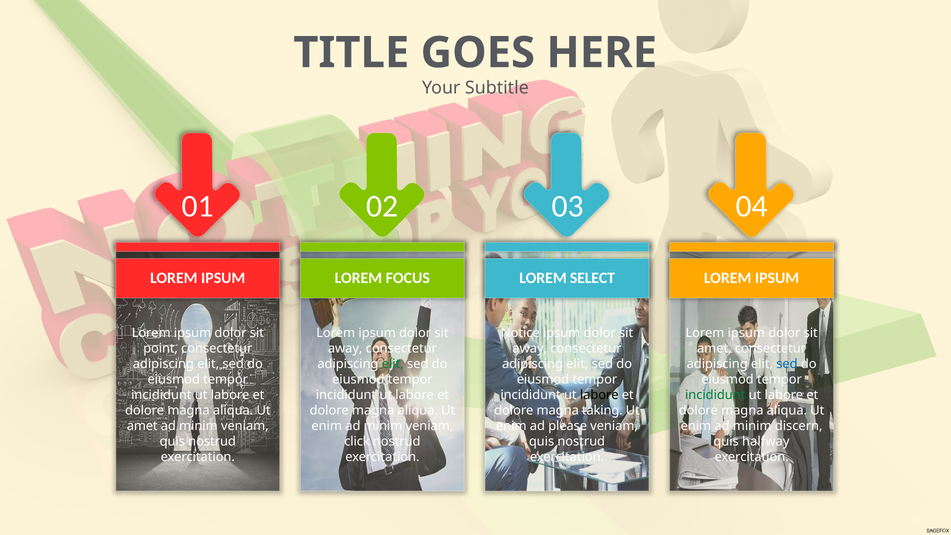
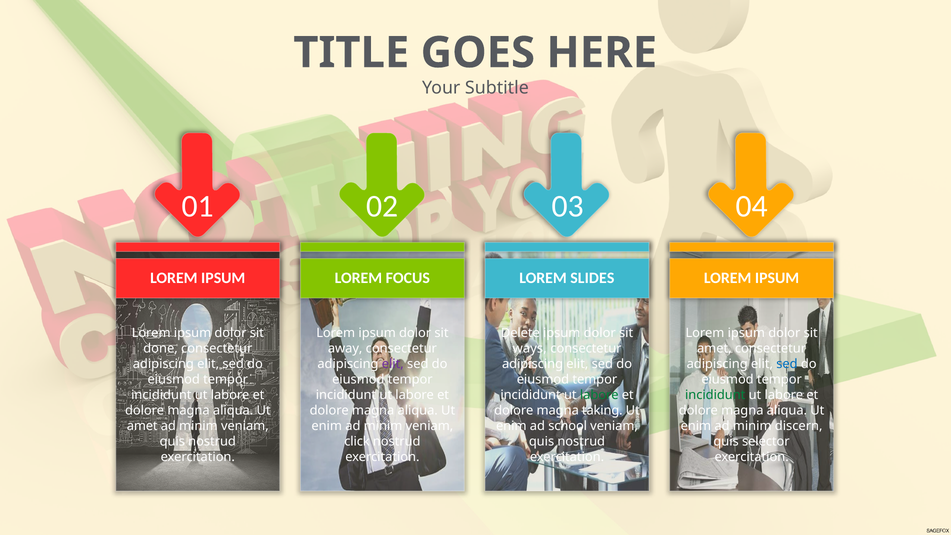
SELECT: SELECT -> SLIDES (592, 278)
Notice: Notice -> Delete (520, 333)
point: point -> done (161, 349)
away: away -> ways (530, 349)
elit colour: green -> purple (393, 364)
labore colour: black -> green (599, 395)
please: please -> school (568, 426)
halfway: halfway -> selector (766, 441)
